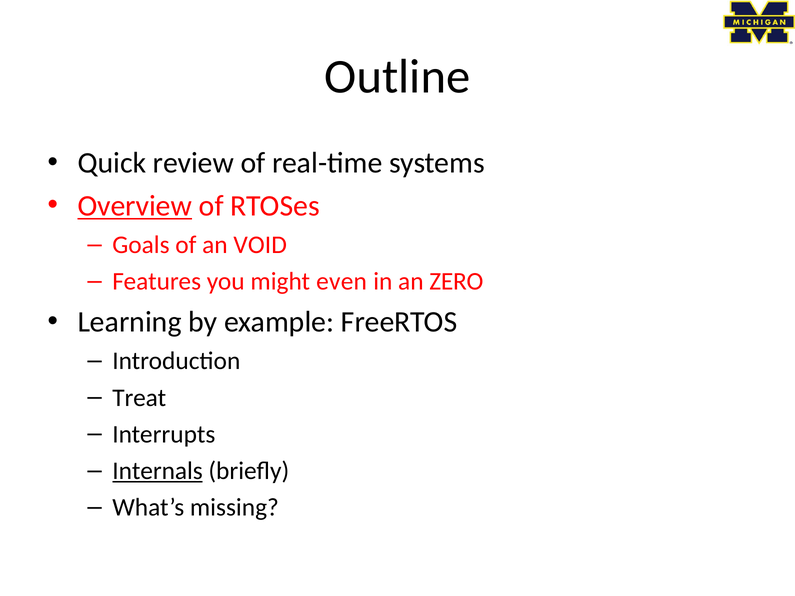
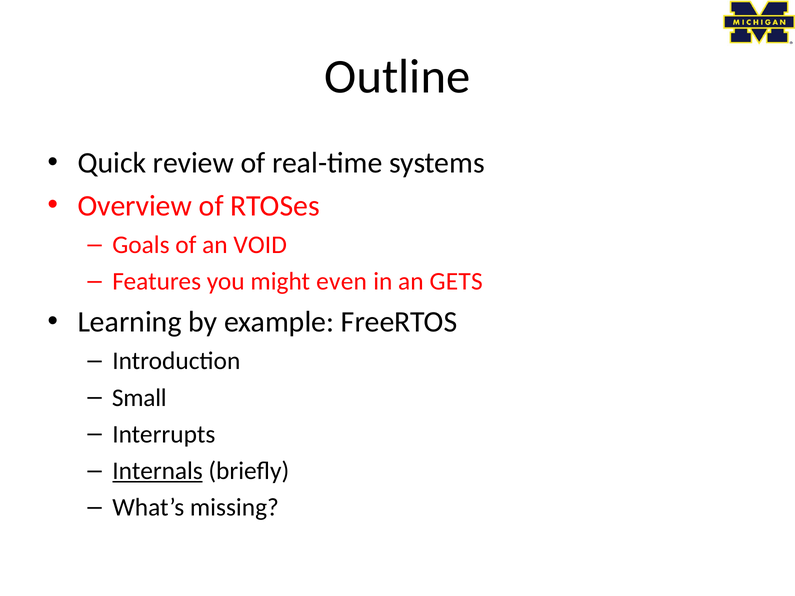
Overview underline: present -> none (135, 206)
ZERO: ZERO -> GETS (456, 282)
Treat: Treat -> Small (139, 398)
